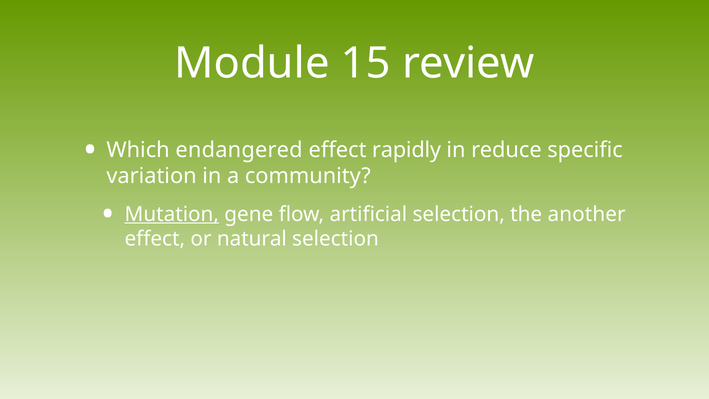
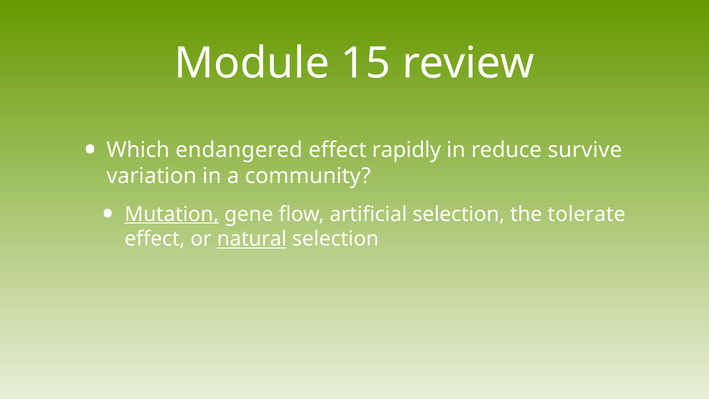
specific: specific -> survive (585, 150)
another: another -> tolerate (587, 214)
natural underline: none -> present (252, 239)
